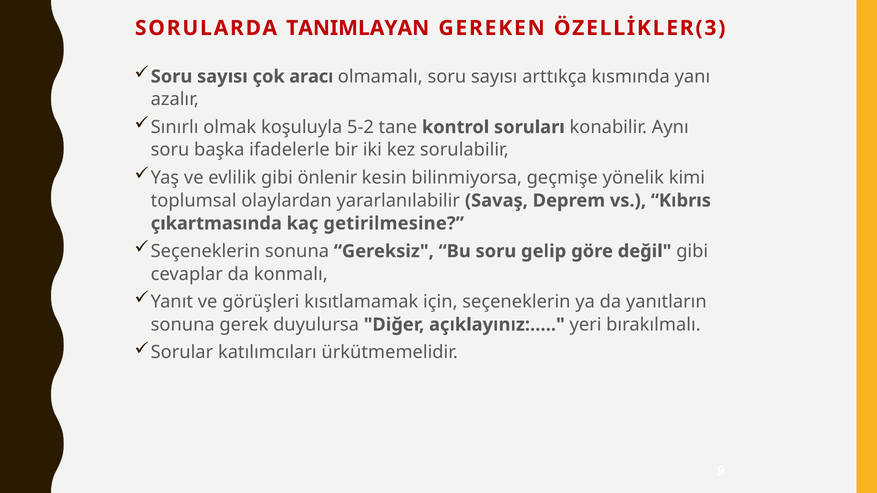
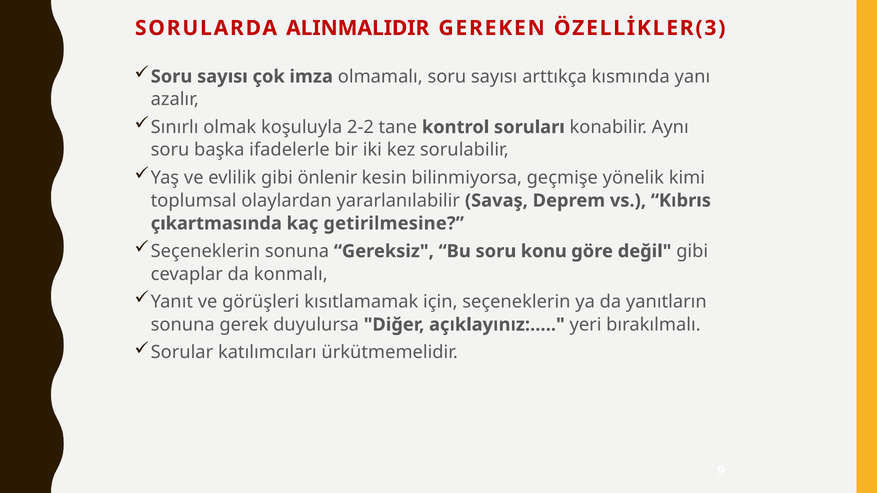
TANIMLAYAN: TANIMLAYAN -> ALINMALIDIR (358, 28)
aracı: aracı -> imza (311, 77)
5-2: 5-2 -> 2-2 (360, 127)
gelip: gelip -> konu (544, 251)
